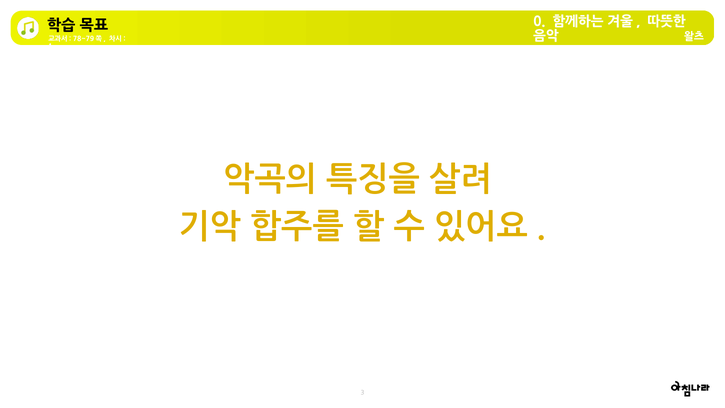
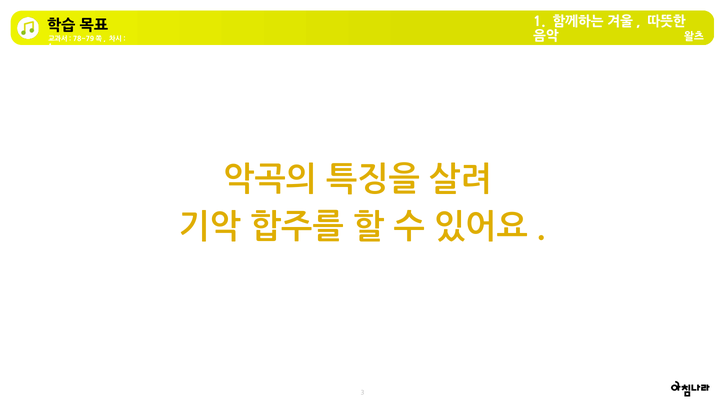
0: 0 -> 1 (539, 22)
